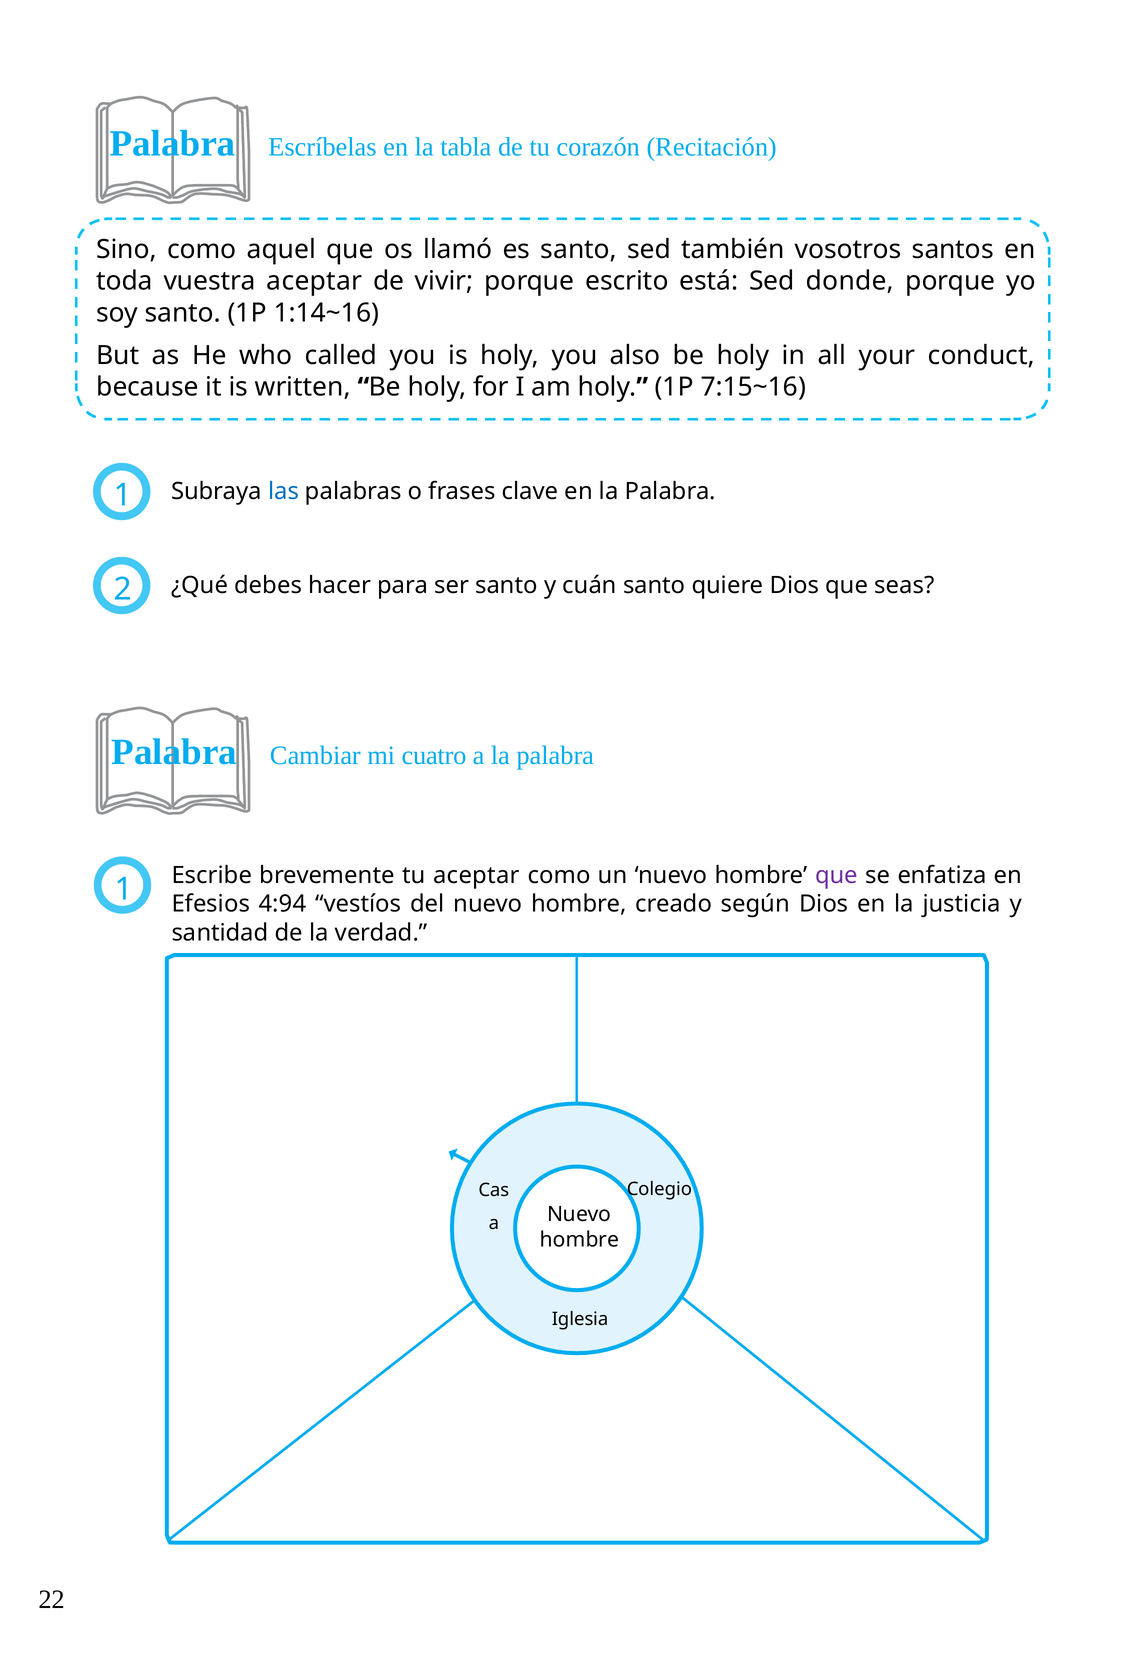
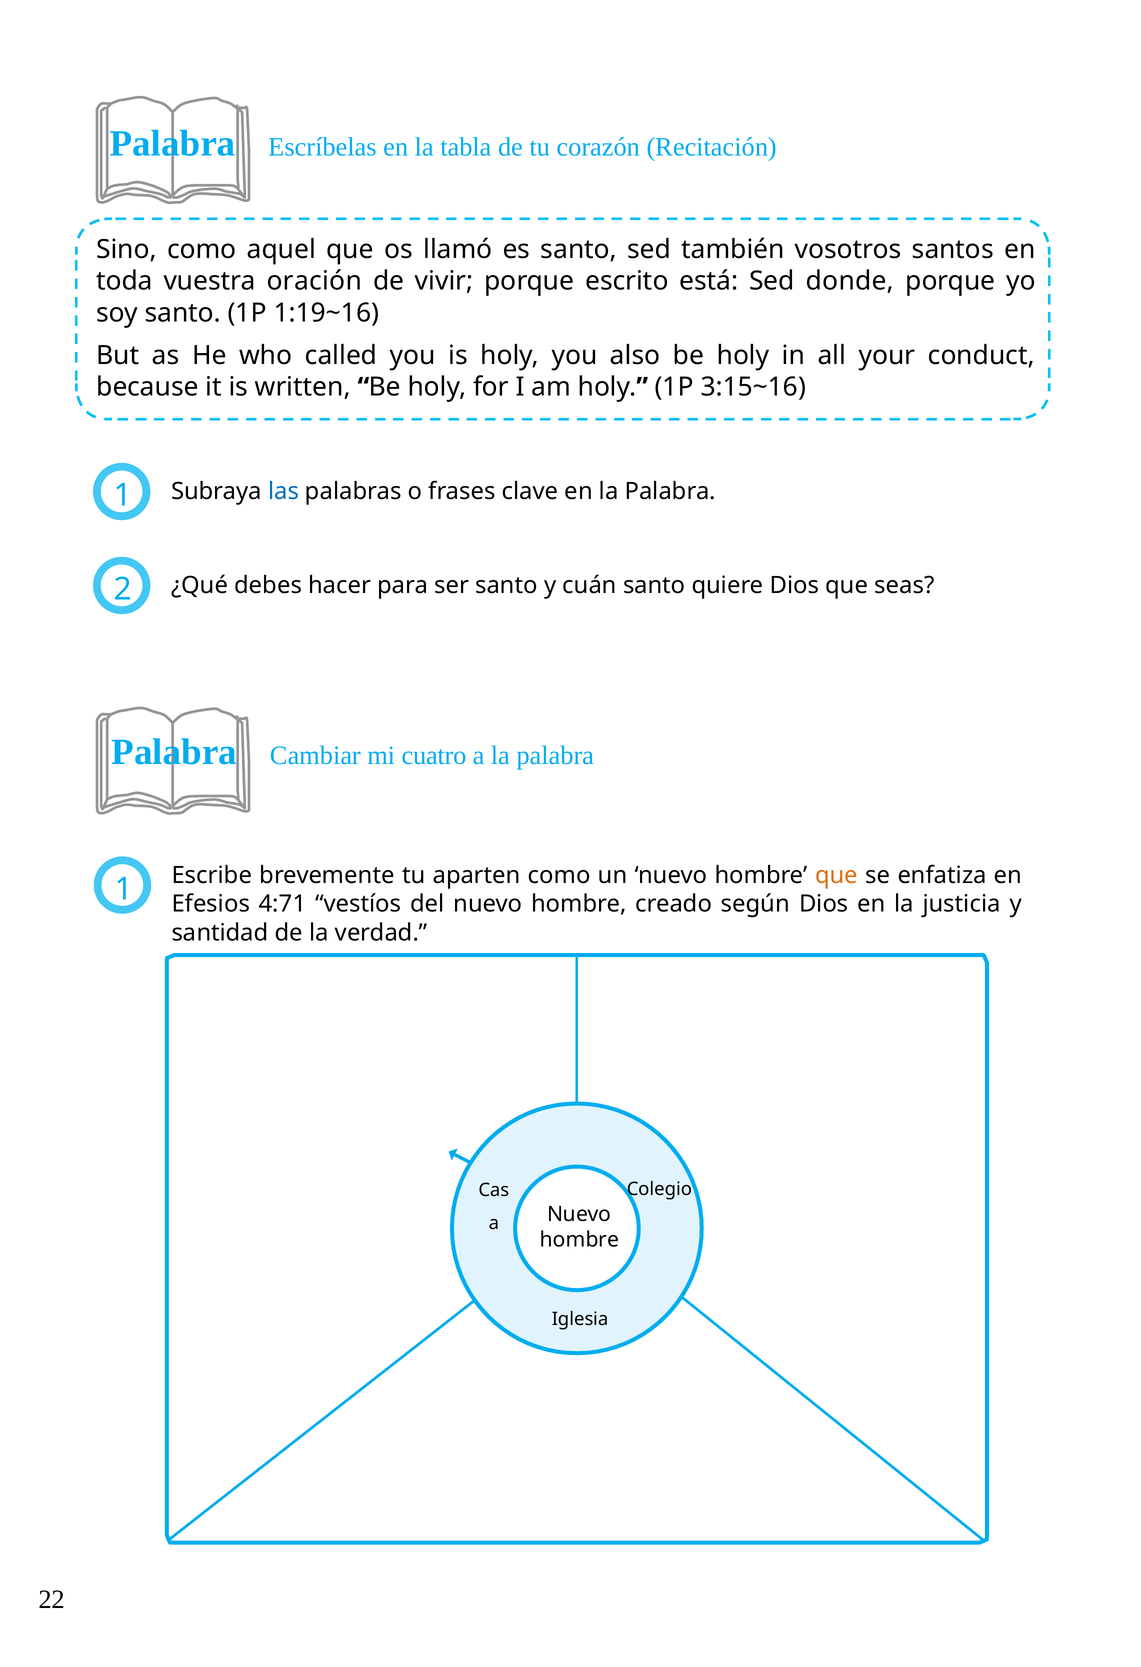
vuestra aceptar: aceptar -> oración (314, 281)
1:14~16: 1:14~16 -> 1:19~16 (326, 313)
7:15~16: 7:15~16 -> 3:15~16 (753, 387)
tu aceptar: aceptar -> aparten (477, 876)
que colour: purple -> orange (836, 876)
4:94: 4:94 -> 4:71 (283, 904)
